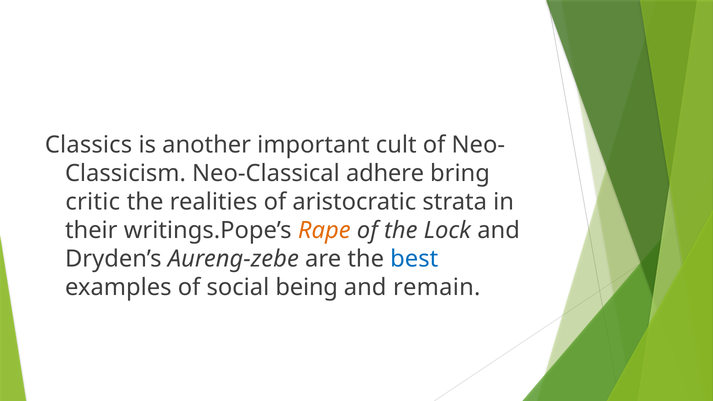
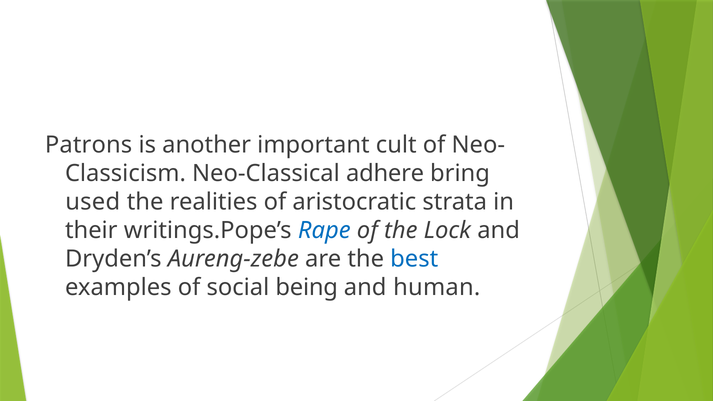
Classics: Classics -> Patrons (89, 145)
critic: critic -> used (93, 202)
Rape colour: orange -> blue (324, 231)
remain: remain -> human (437, 288)
